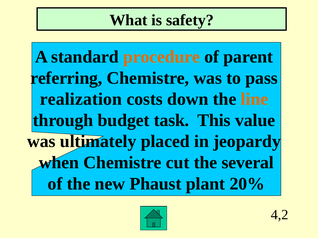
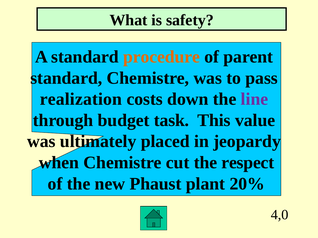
referring: referring -> standard (66, 78)
line colour: orange -> purple (254, 99)
several: several -> respect (248, 163)
4,2: 4,2 -> 4,0 (280, 215)
